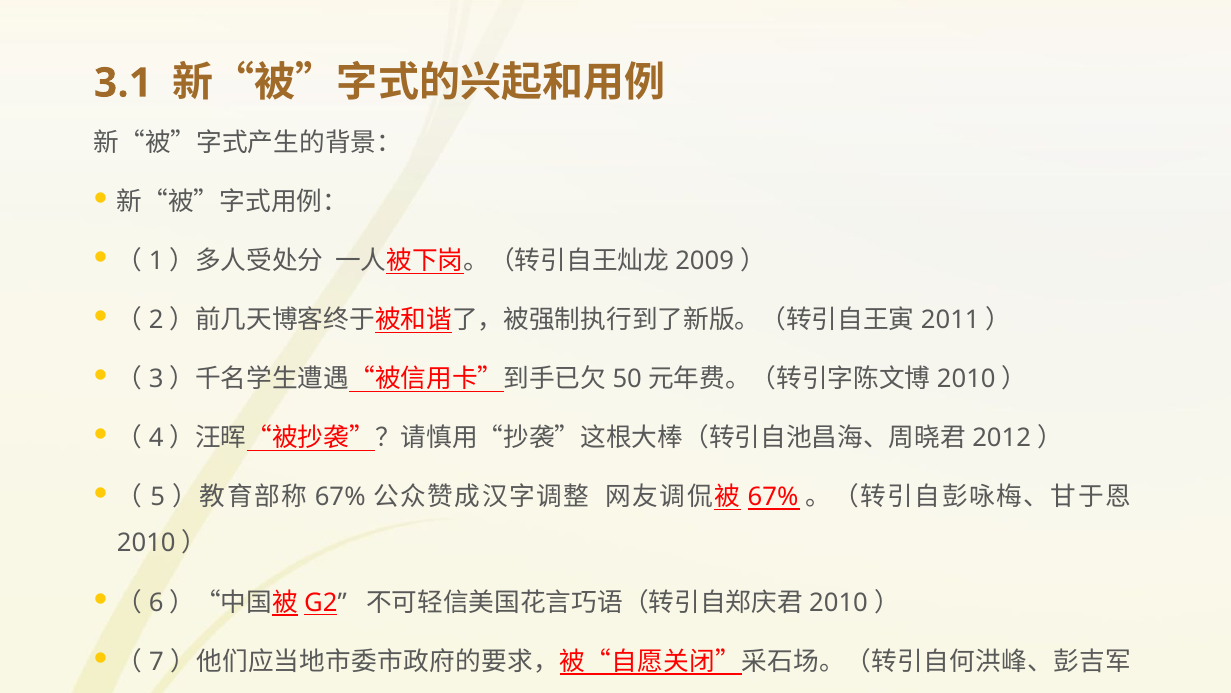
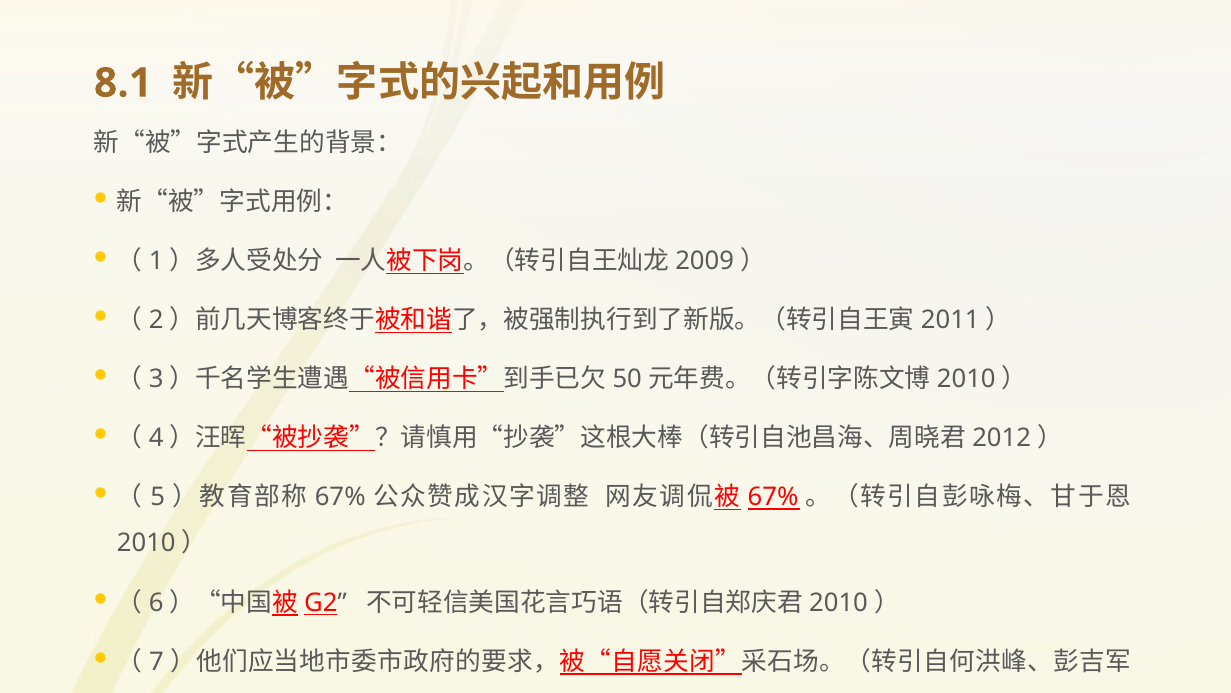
3.1: 3.1 -> 8.1 (123, 83)
